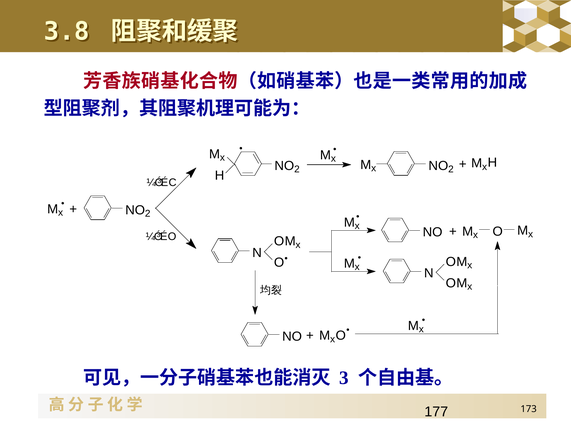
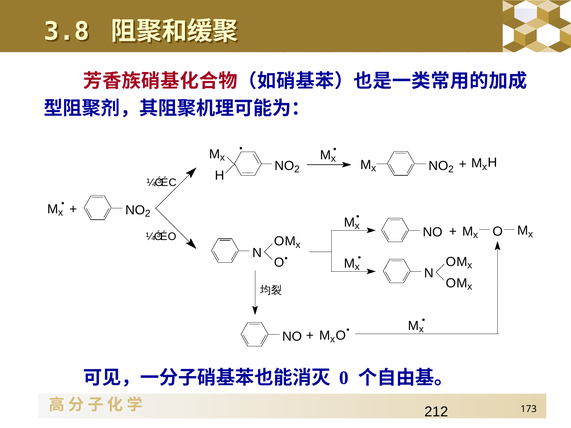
3: 3 -> 0 (344, 378)
177: 177 -> 212 (436, 412)
